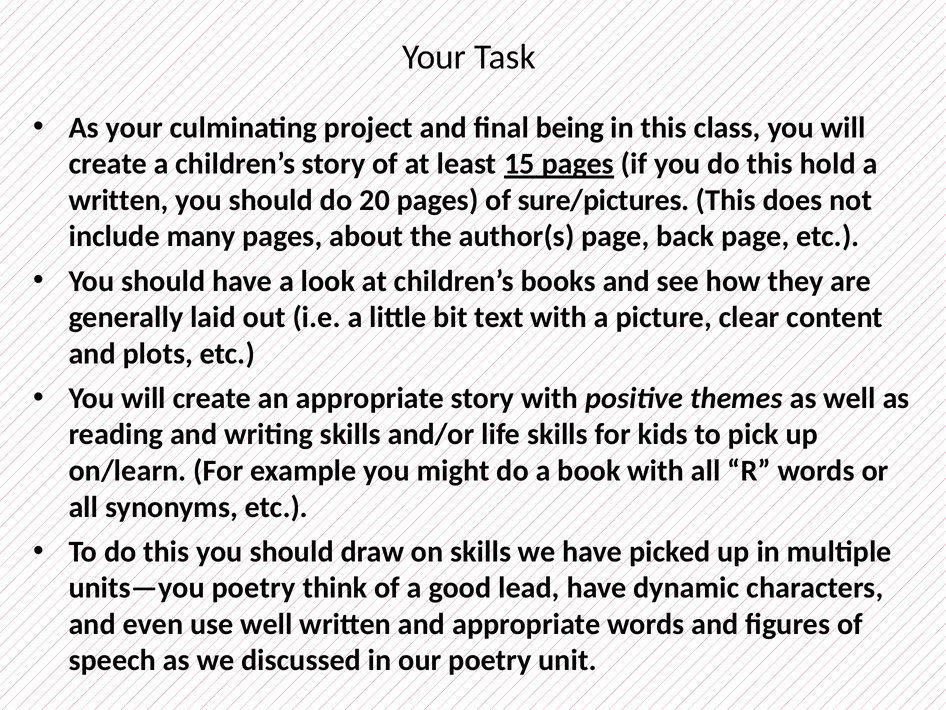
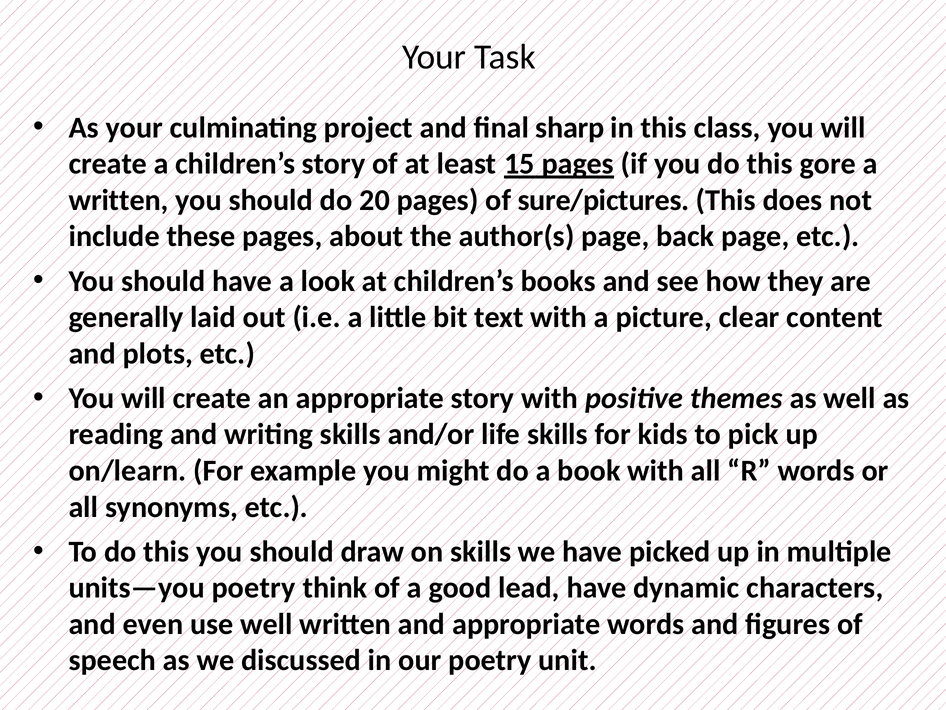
being: being -> sharp (570, 127)
hold: hold -> gore (828, 164)
many: many -> these (201, 236)
